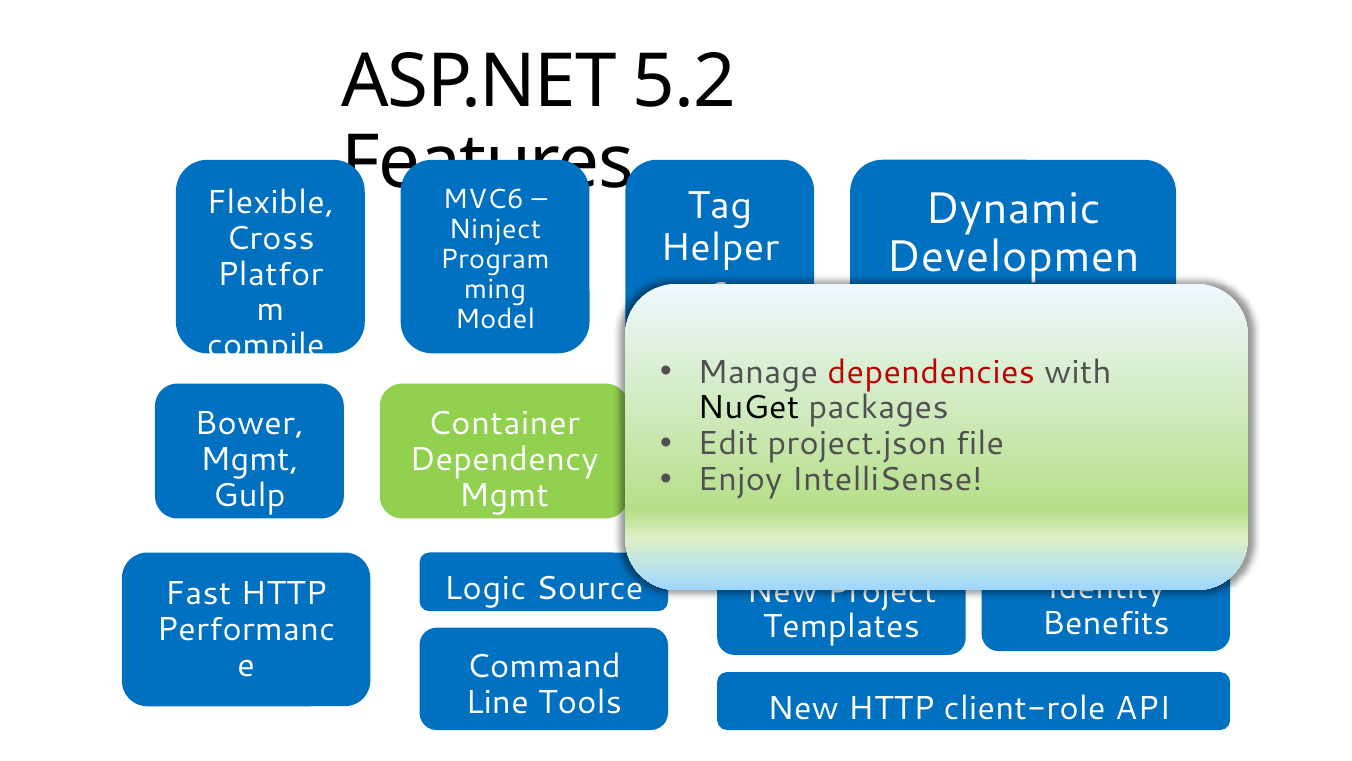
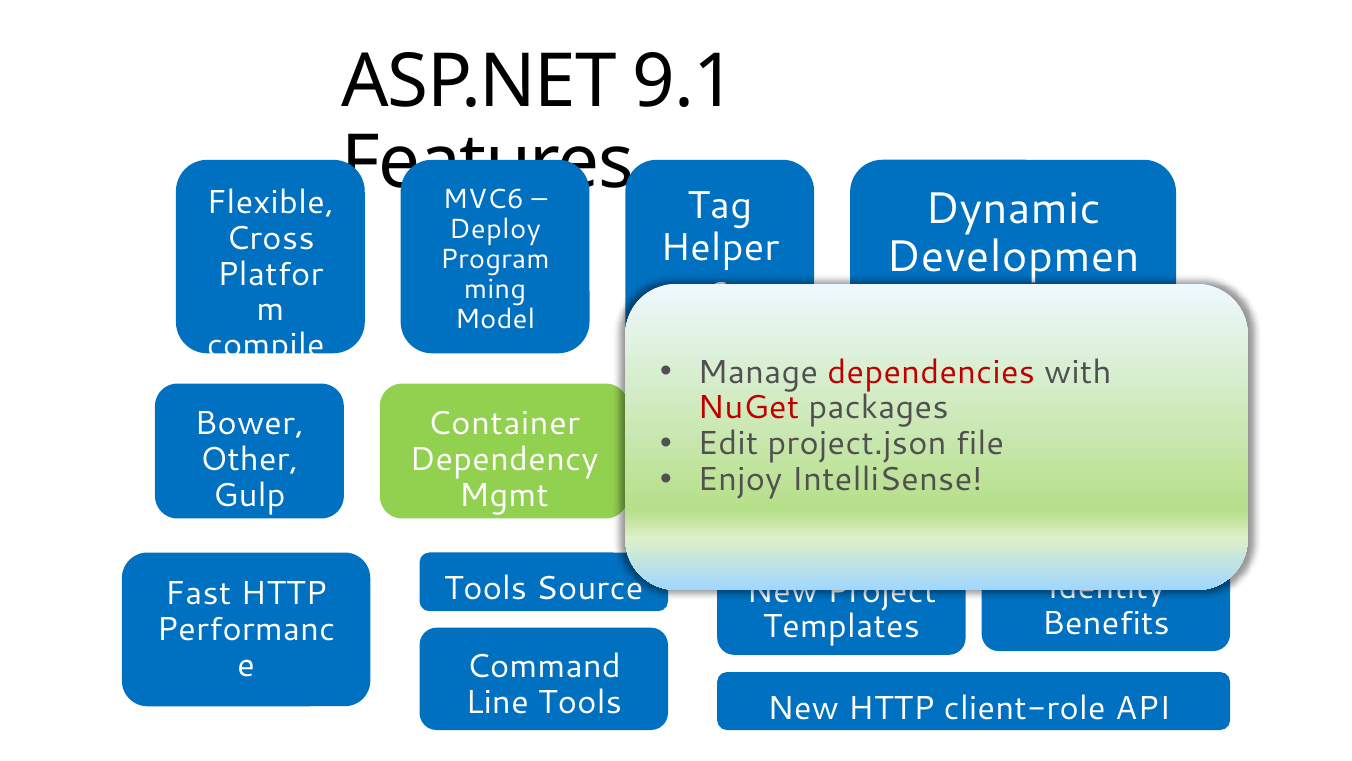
5.2: 5.2 -> 9.1 (685, 82)
Ninject: Ninject -> Deploy (495, 229)
NuGet colour: black -> red (748, 408)
Mgmt: Mgmt -> Other (249, 459)
Logic: Logic -> Tools (486, 589)
